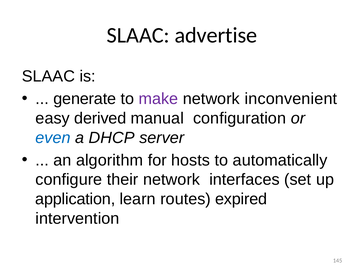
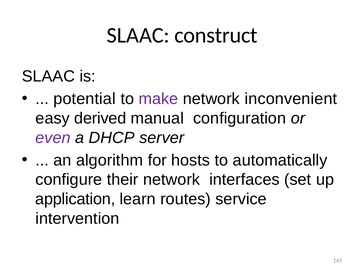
advertise: advertise -> construct (216, 35)
generate: generate -> potential (85, 99)
even colour: blue -> purple (53, 138)
expired: expired -> service (241, 199)
